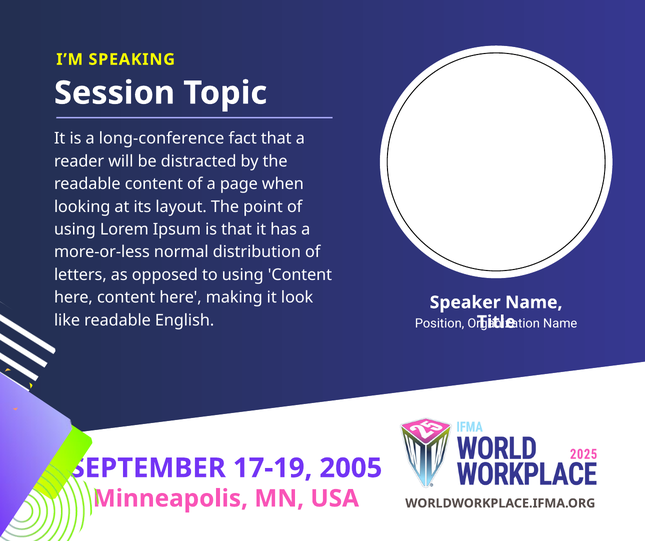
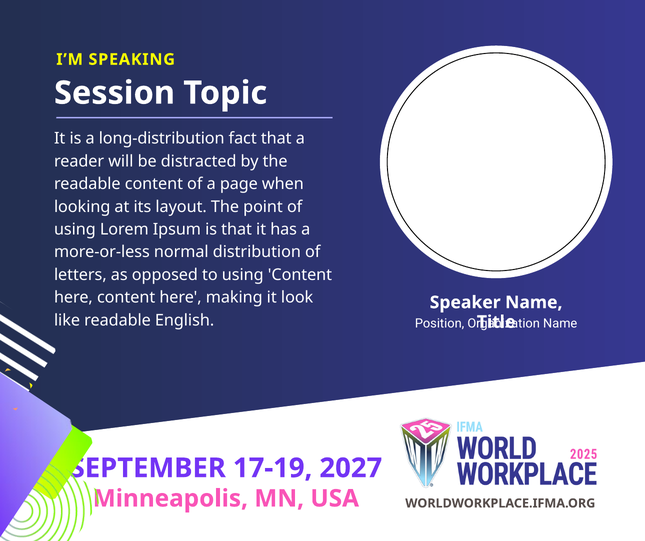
long-conference: long-conference -> long-distribution (162, 139)
2005: 2005 -> 2027 (351, 468)
